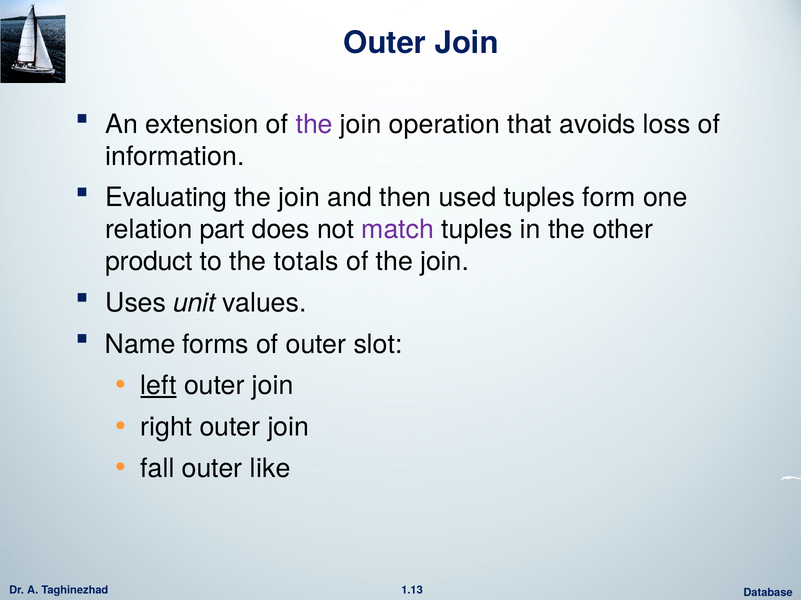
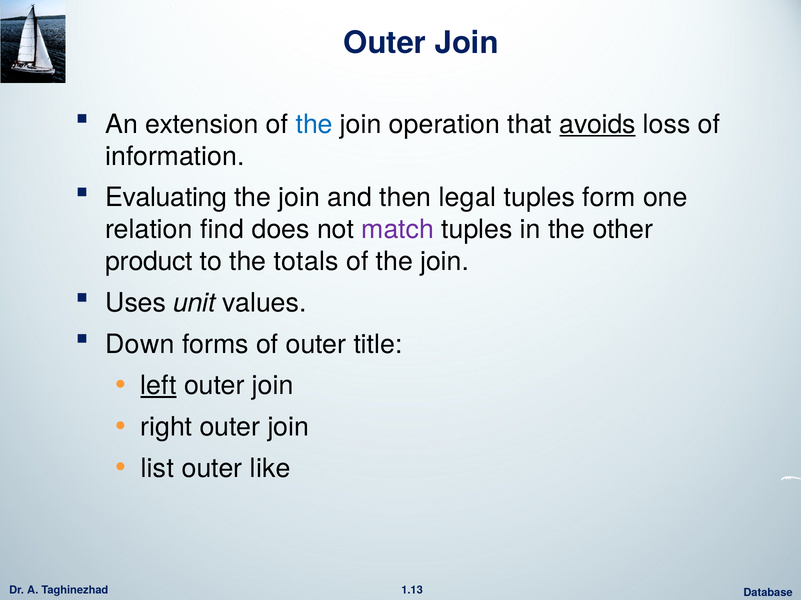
the colour: purple -> blue (314, 124)
avoids underline: none -> present (598, 124)
used: used -> legal (467, 198)
part: part -> find (222, 230)
Name: Name -> Down (140, 345)
slot: slot -> title (378, 345)
fall: fall -> list (157, 469)
